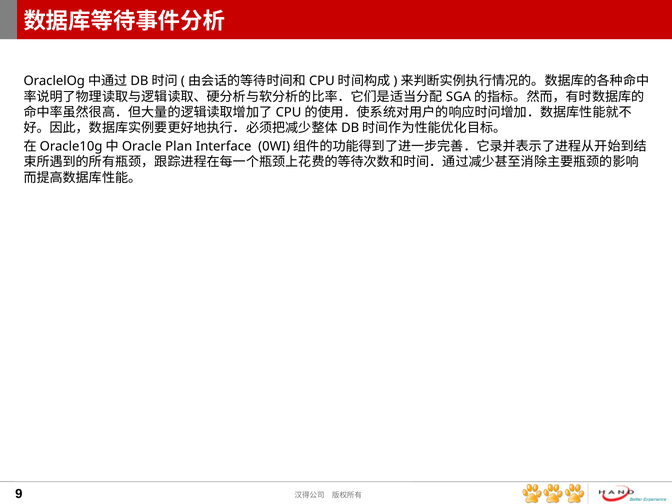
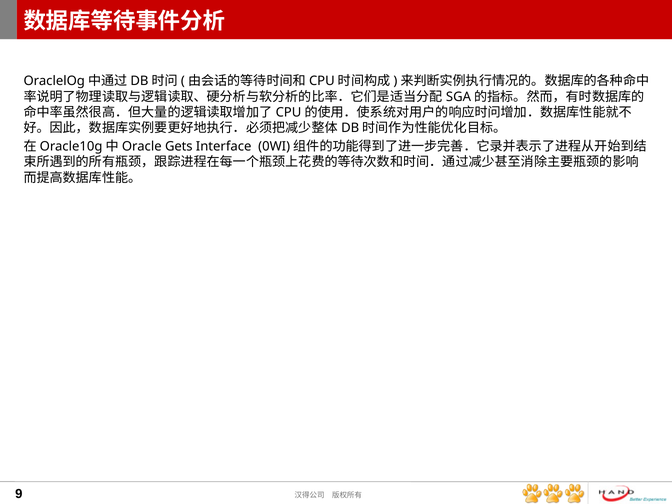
Plan: Plan -> Gets (179, 146)
